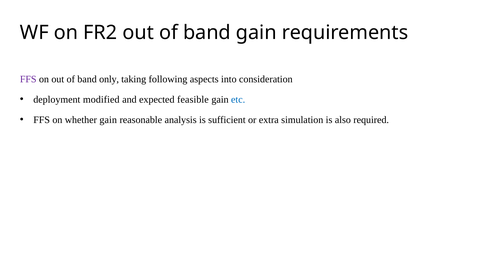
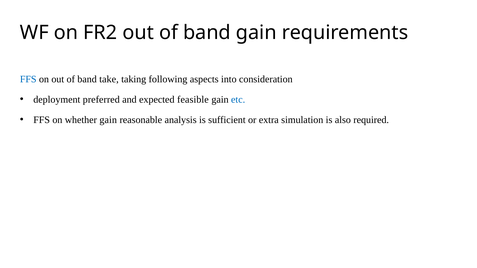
FFS colour: purple -> blue (28, 79)
only: only -> take (109, 79)
modified: modified -> preferred (101, 100)
